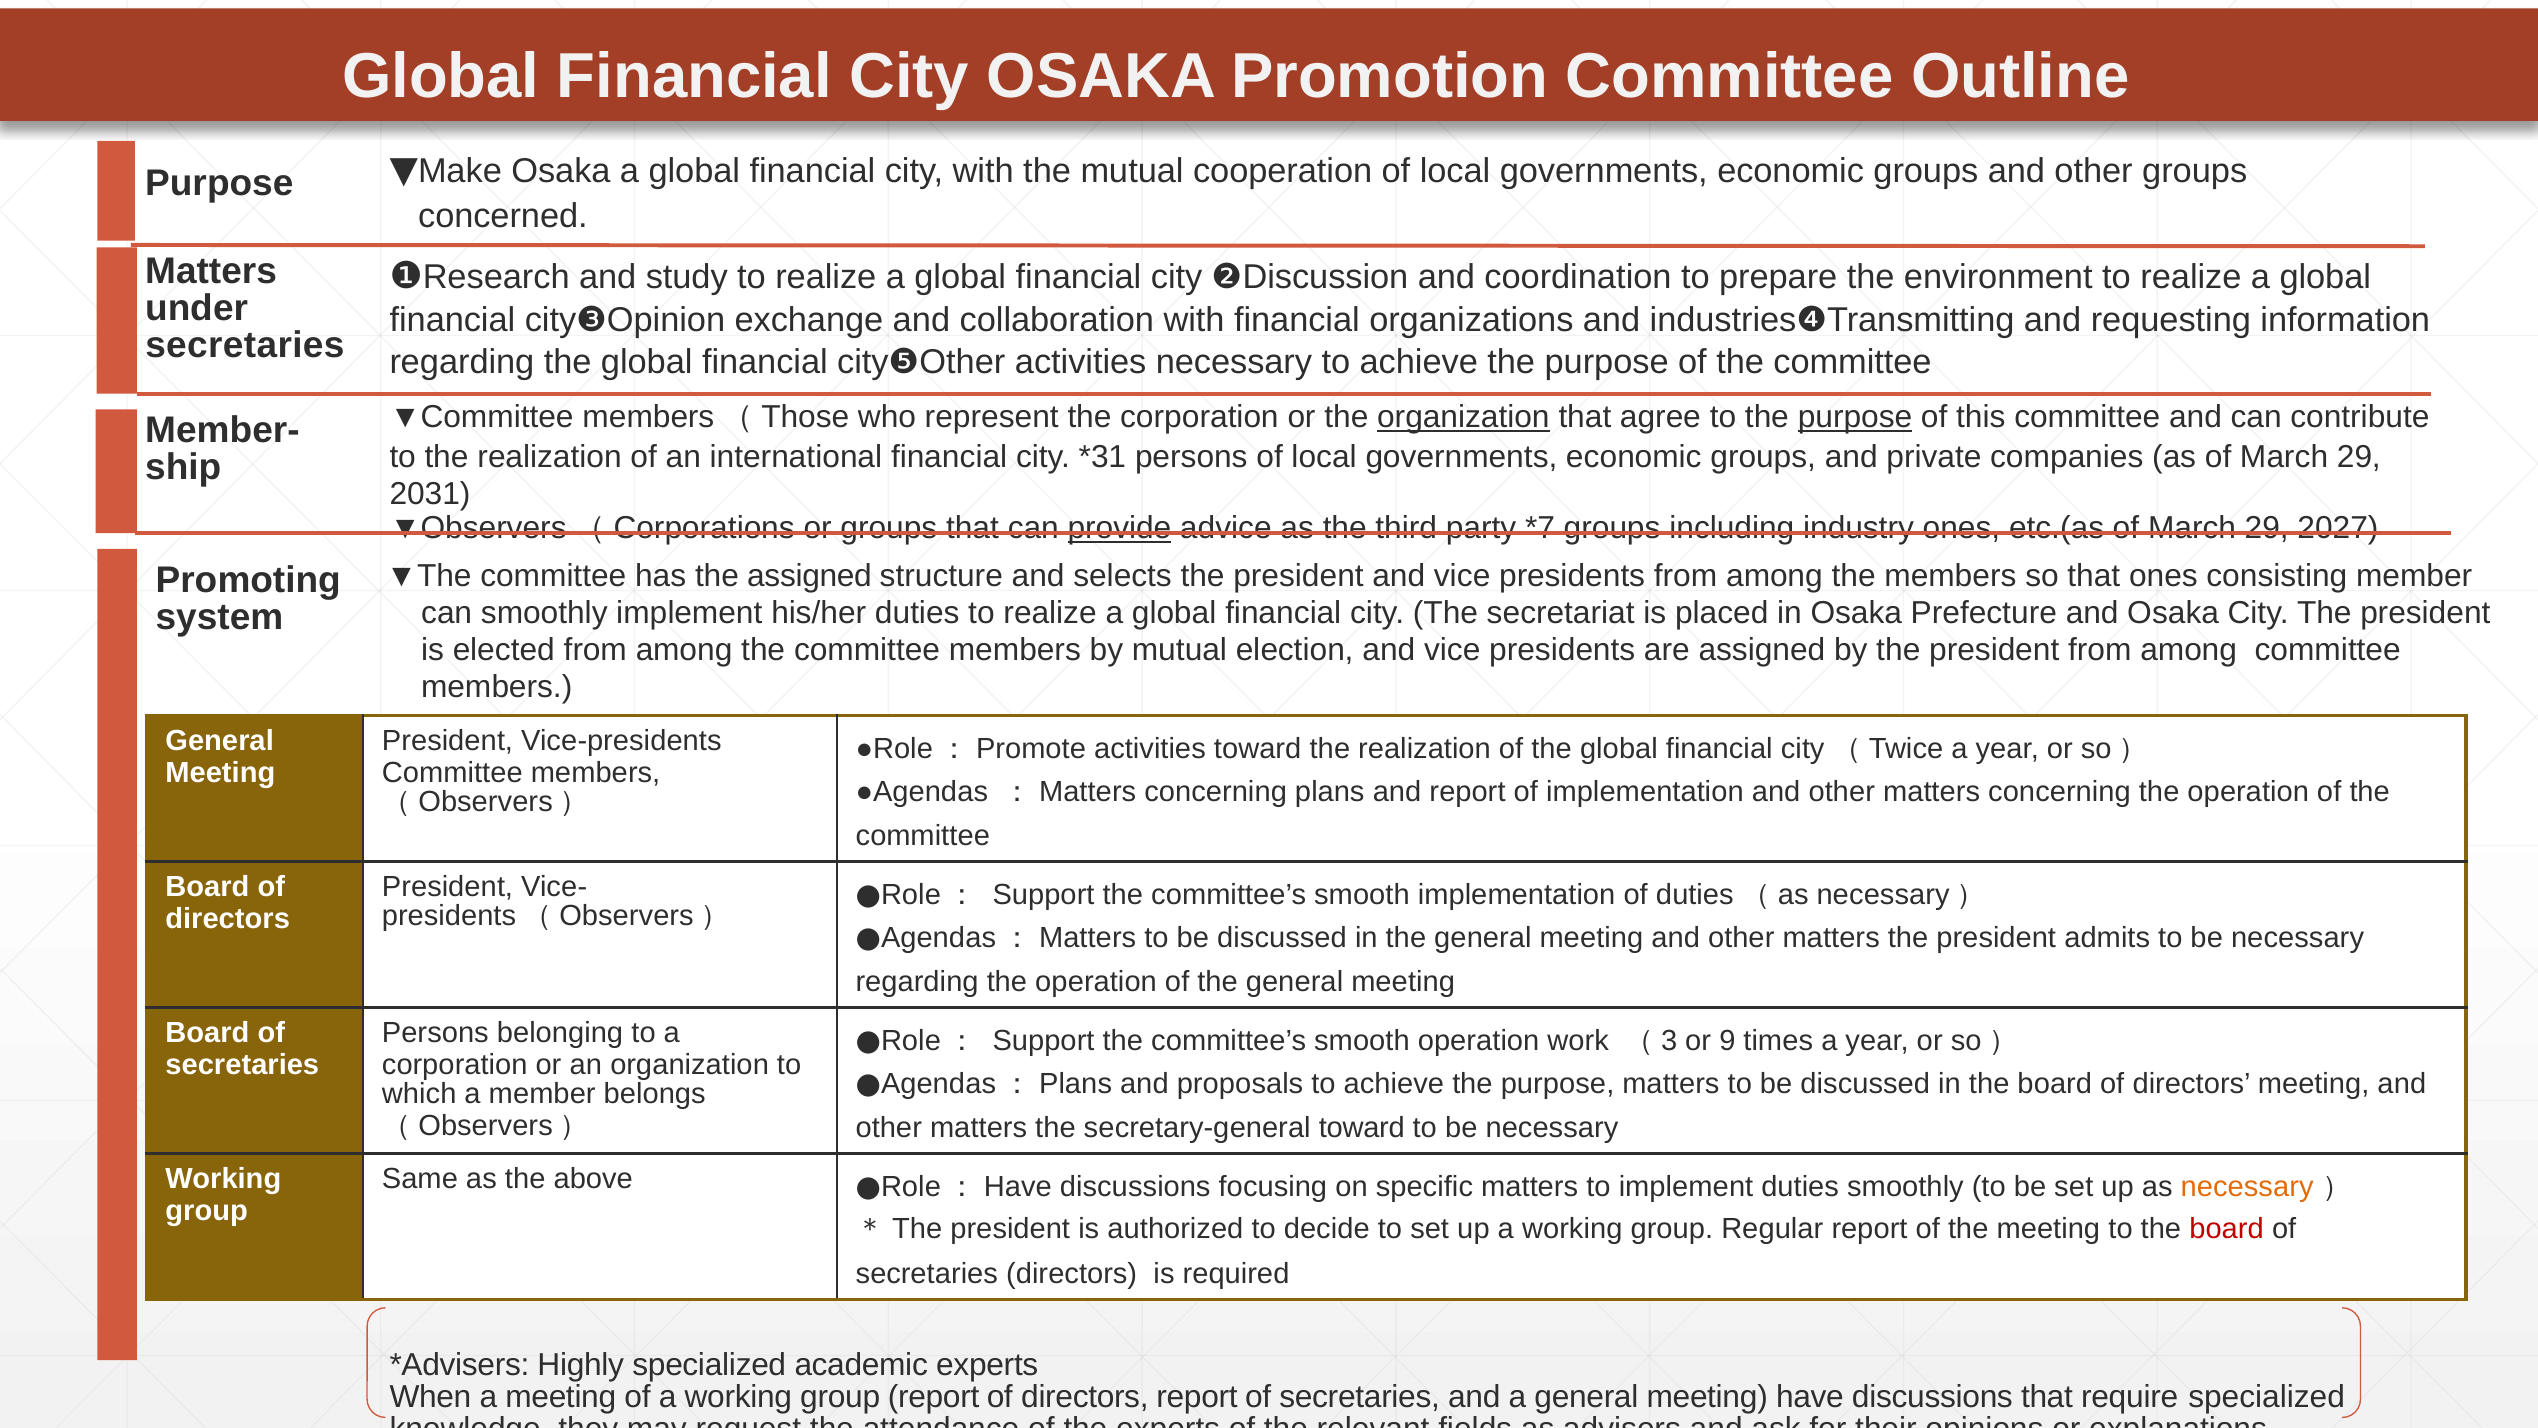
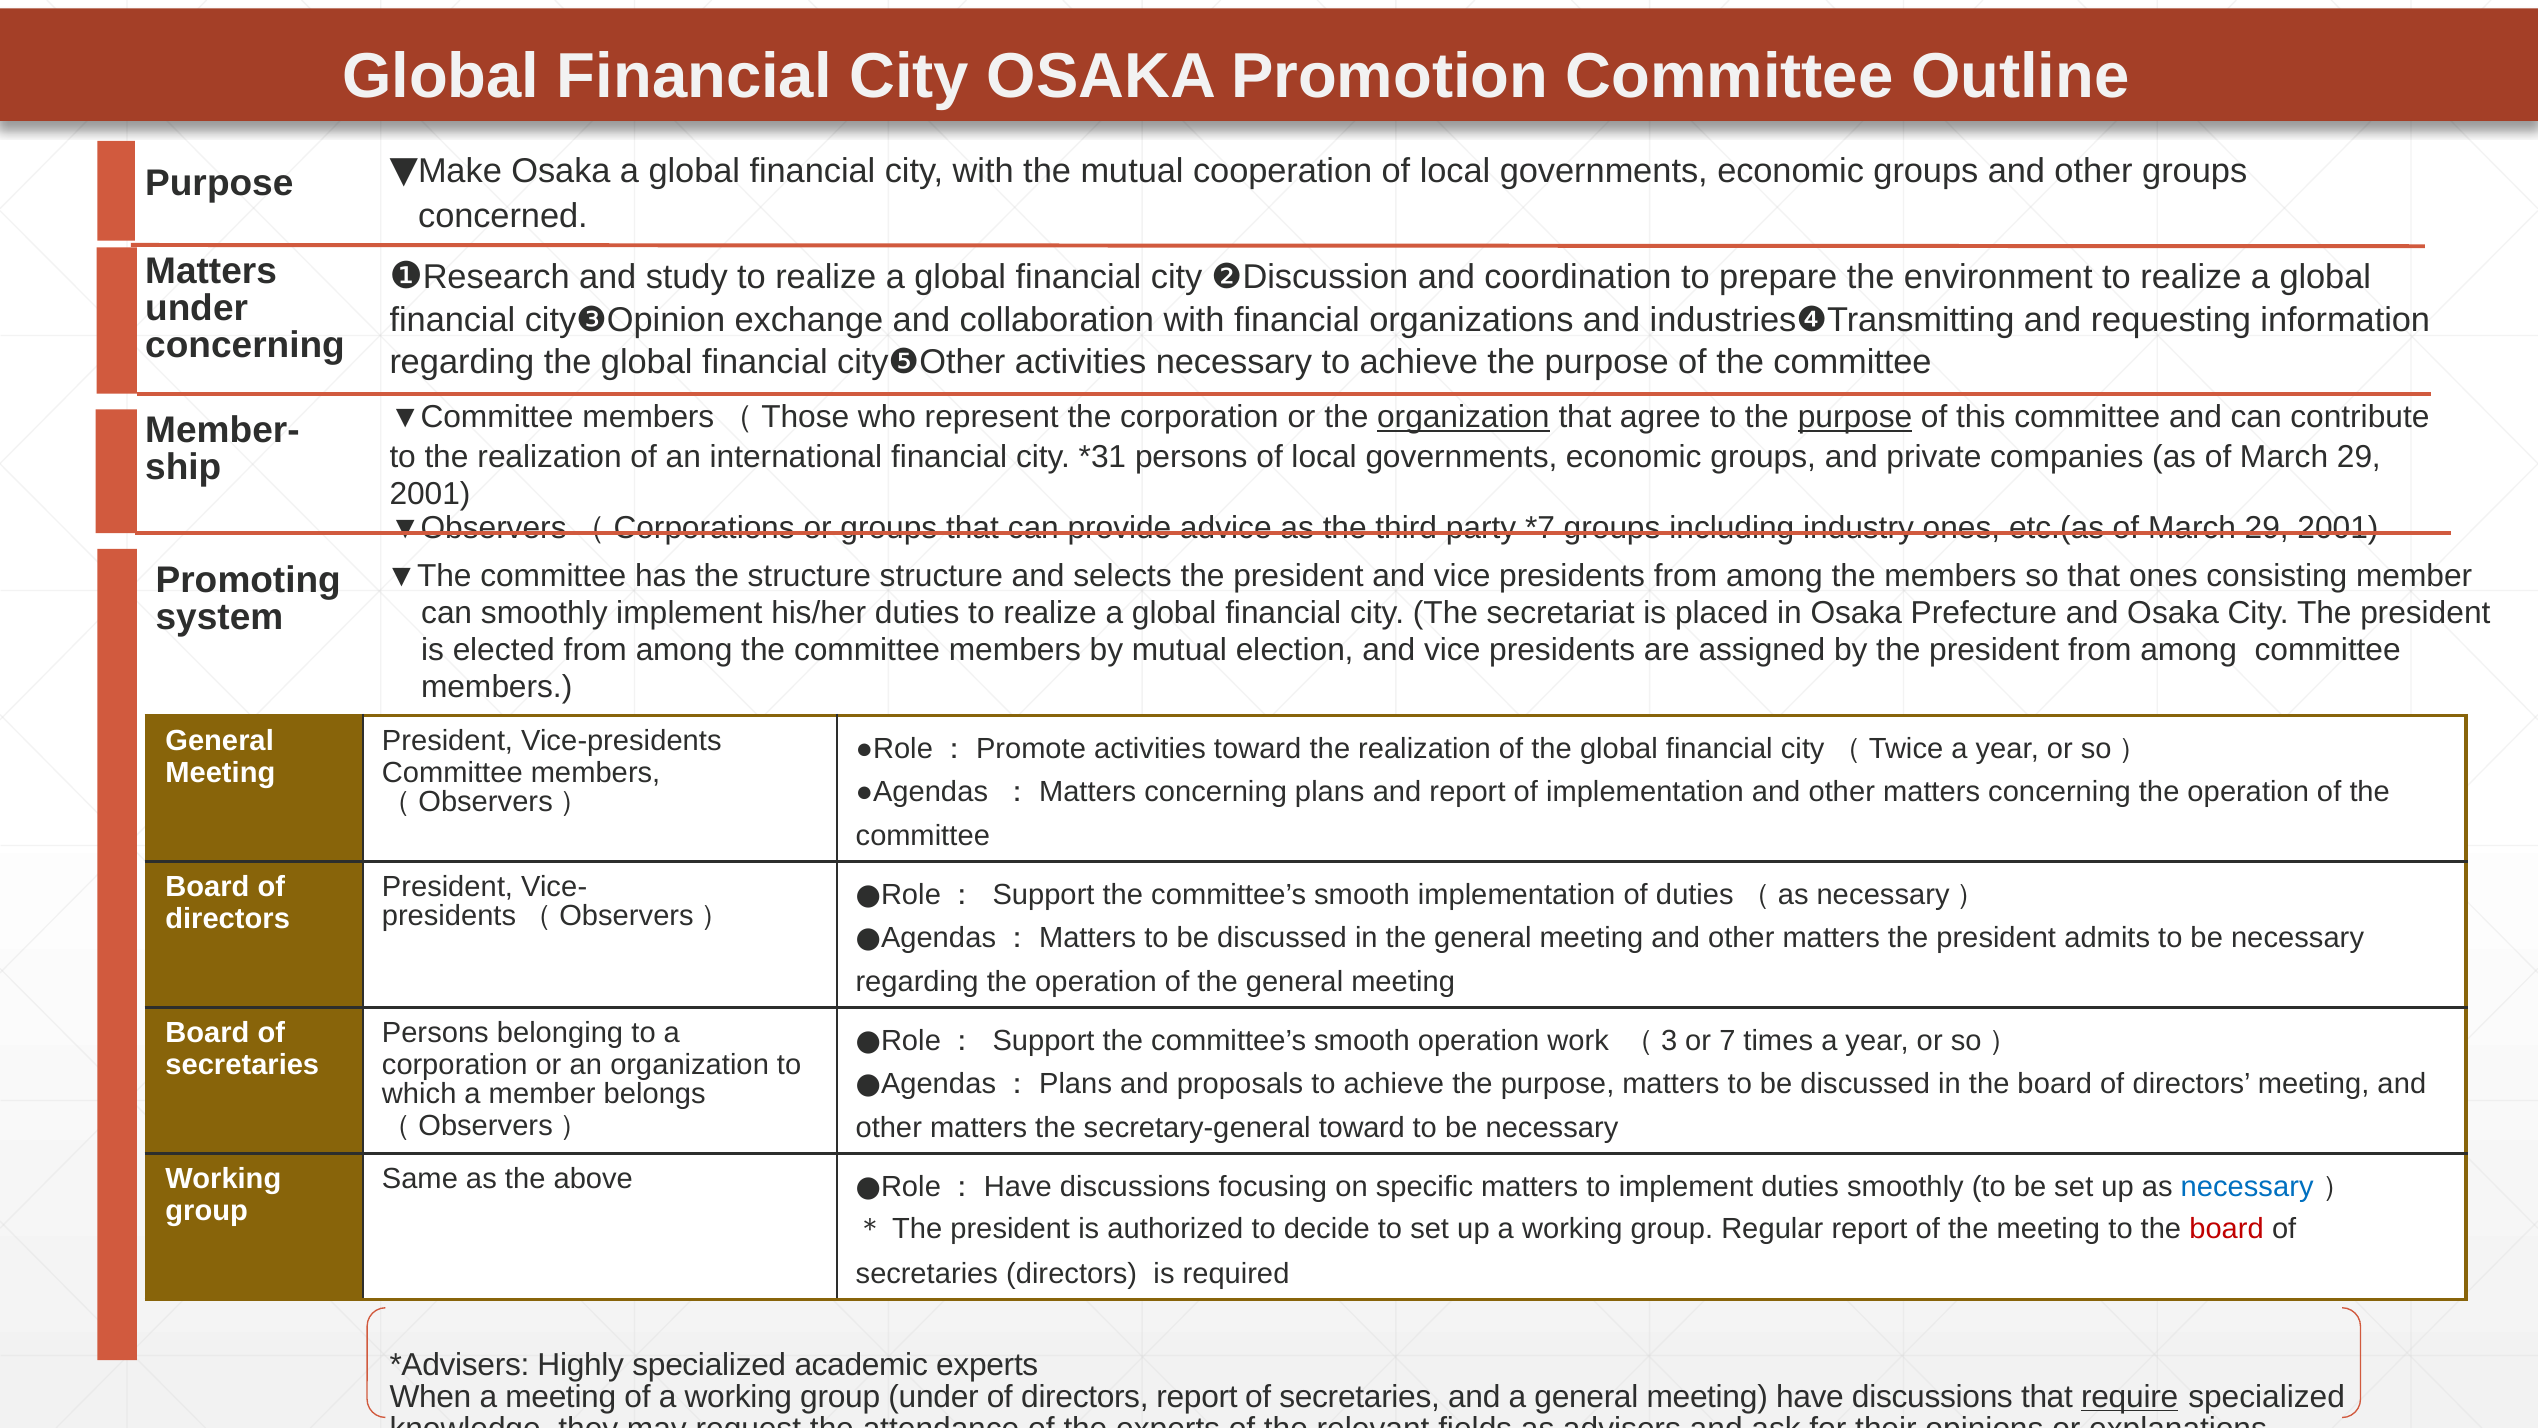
secretaries: secretaries -> concerning (245, 345)
2031: 2031 -> 2001 (430, 494)
provide underline: present -> none (1119, 528)
2027: 2027 -> 2001 (2338, 528)
the assigned: assigned -> structure (809, 576)
9: 9 -> 7 (1727, 1041)
necessary colour: orange -> blue (2247, 1187)
group report: report -> under (934, 1396)
require underline: none -> present (2130, 1396)
